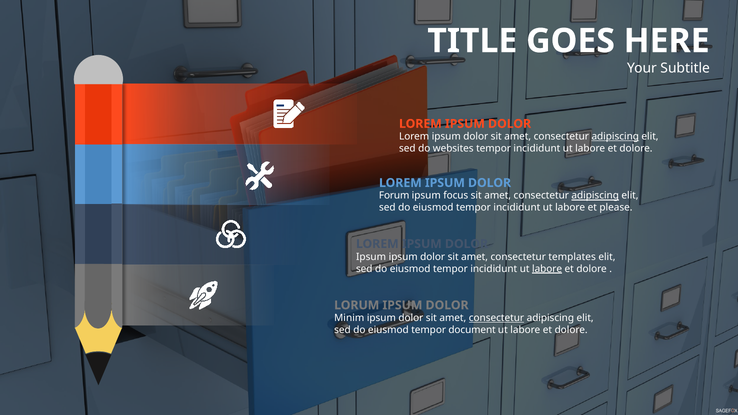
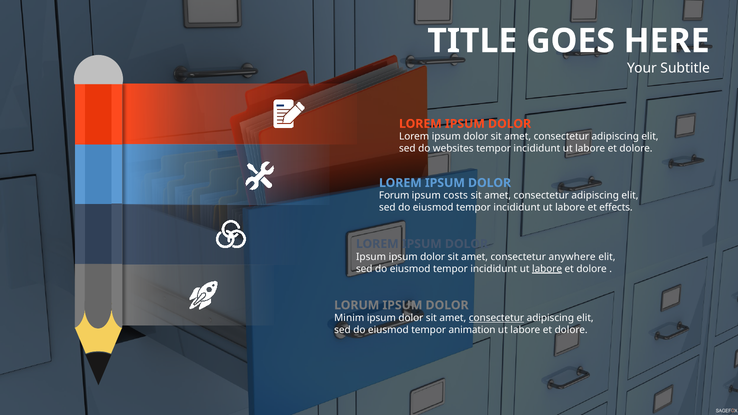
adipiscing underline: present -> none (615, 137)
focus: focus -> costs (456, 196)
adipiscing underline: present -> none (595, 196)
please: please -> effects (616, 208)
templates: templates -> anywhere (572, 257)
document: document -> animation (472, 330)
